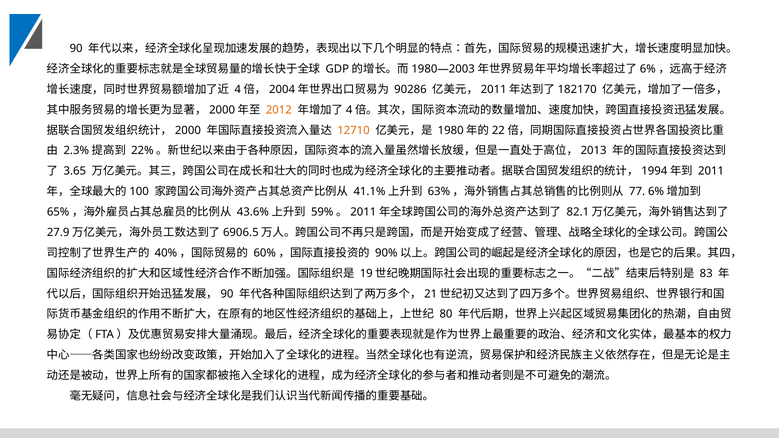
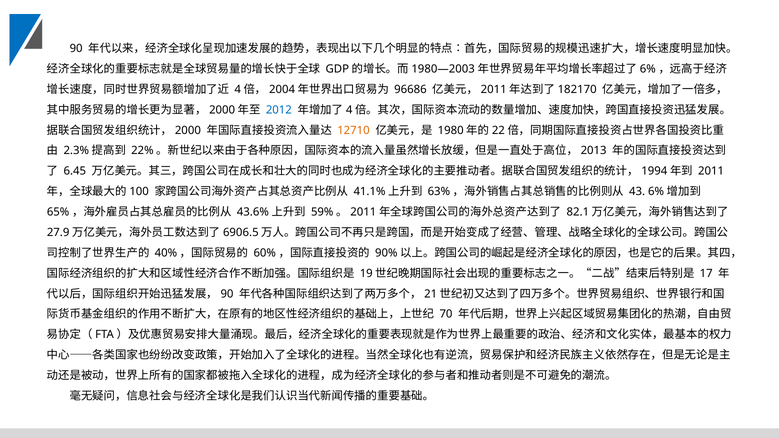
90286: 90286 -> 96686 (410, 89)
2012 colour: orange -> blue (279, 110)
3.65: 3.65 -> 6.45 (75, 171)
77: 77 -> 43 (637, 192)
83: 83 -> 17 (706, 273)
80: 80 -> 70 (446, 314)
